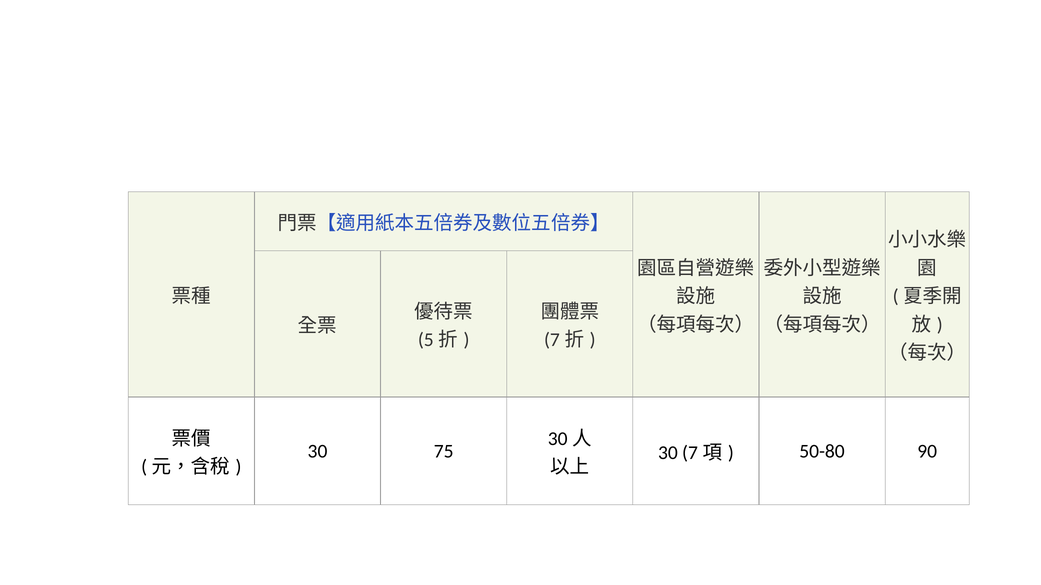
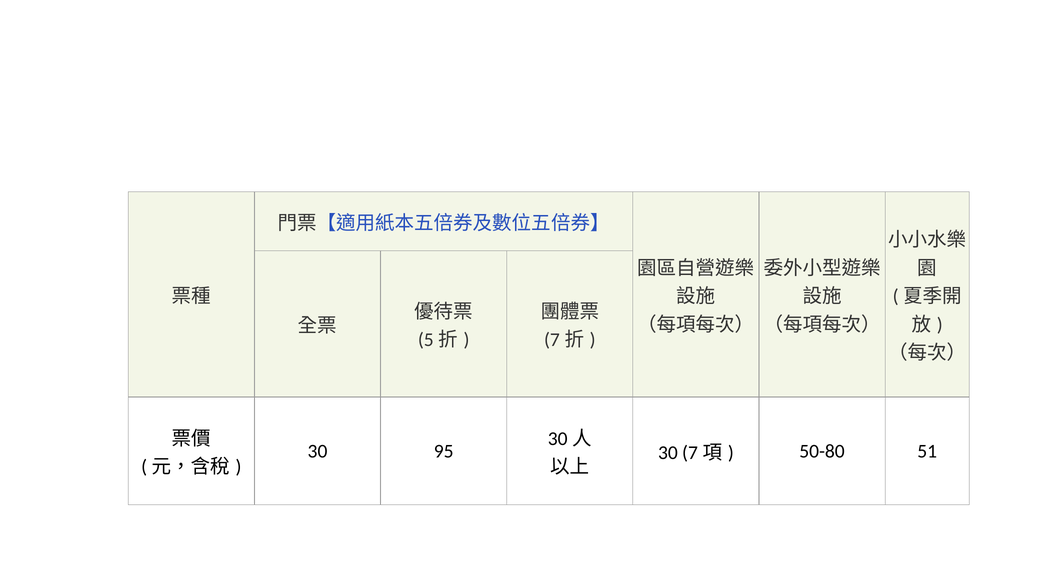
75: 75 -> 95 (444, 452)
90: 90 -> 51 (927, 452)
